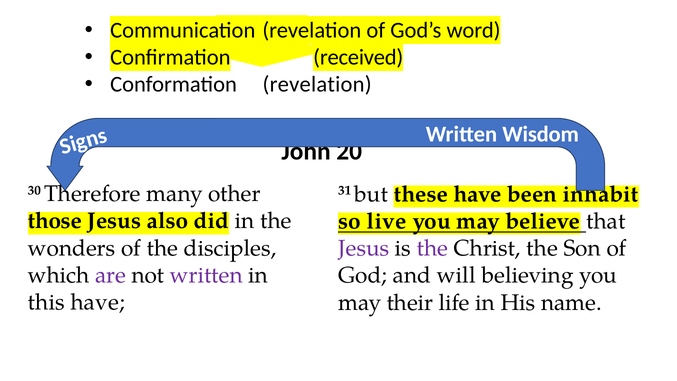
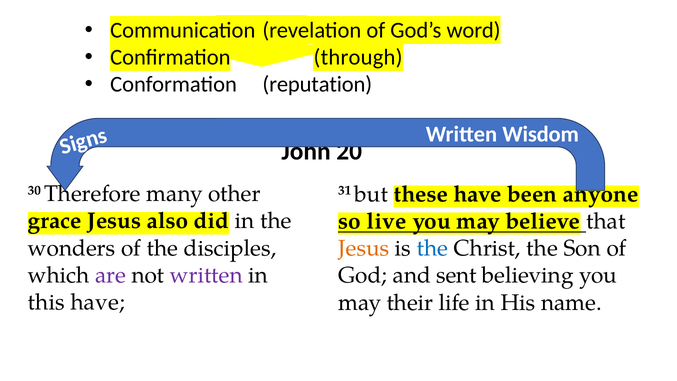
received: received -> through (358, 57)
Conformation revelation: revelation -> reputation (317, 84)
inhabit: inhabit -> anyone (601, 194)
those: those -> grace (55, 221)
Jesus colour: purple -> orange (364, 248)
the colour: purple -> blue (432, 248)
will: will -> sent (457, 275)
